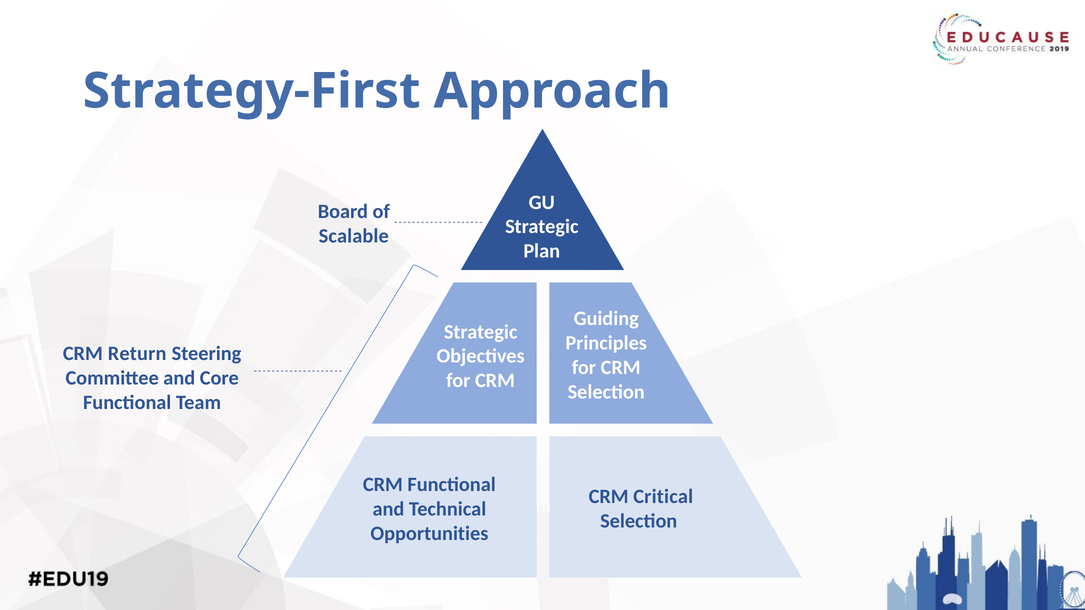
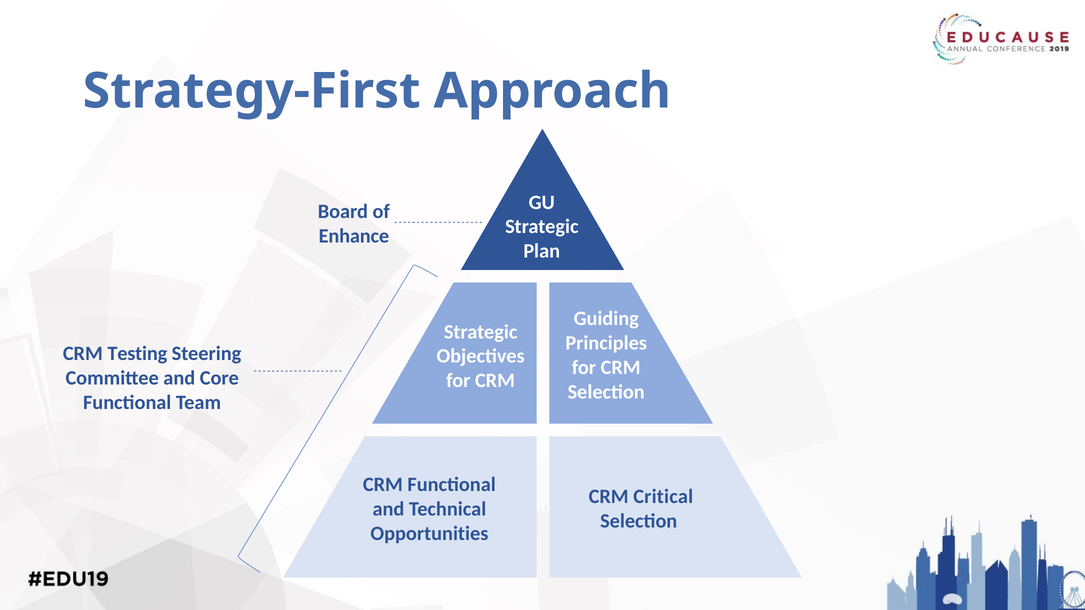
Scalable: Scalable -> Enhance (354, 236)
Return: Return -> Testing (137, 354)
